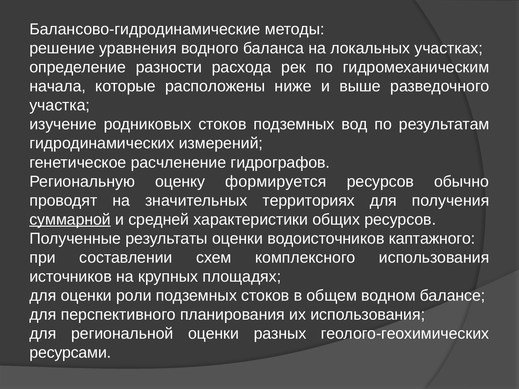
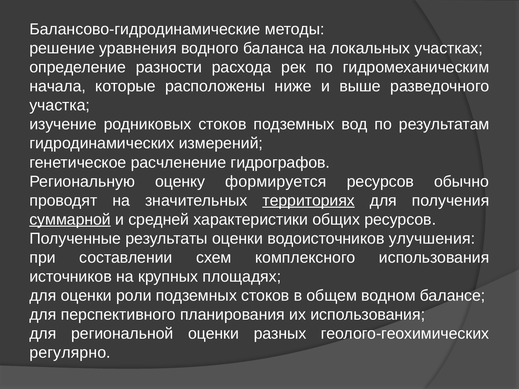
территориях underline: none -> present (309, 201)
каптажного: каптажного -> улучшения (432, 239)
ресурсами: ресурсами -> регулярно (70, 353)
